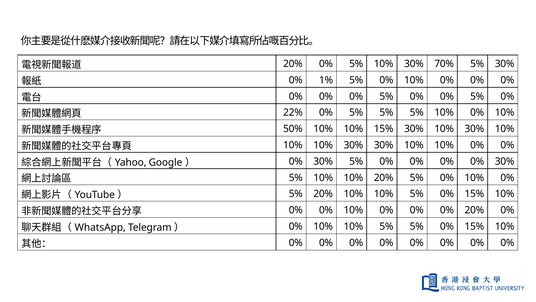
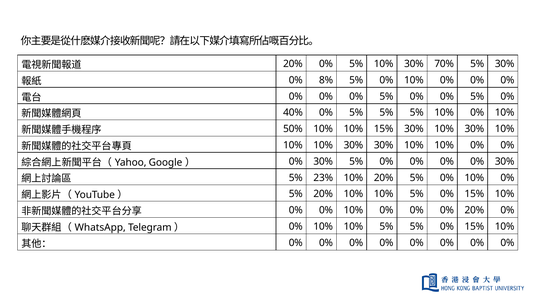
1%: 1% -> 8% (326, 80)
22%: 22% -> 40% (293, 112)
10%: 10% -> 23% (323, 177)
